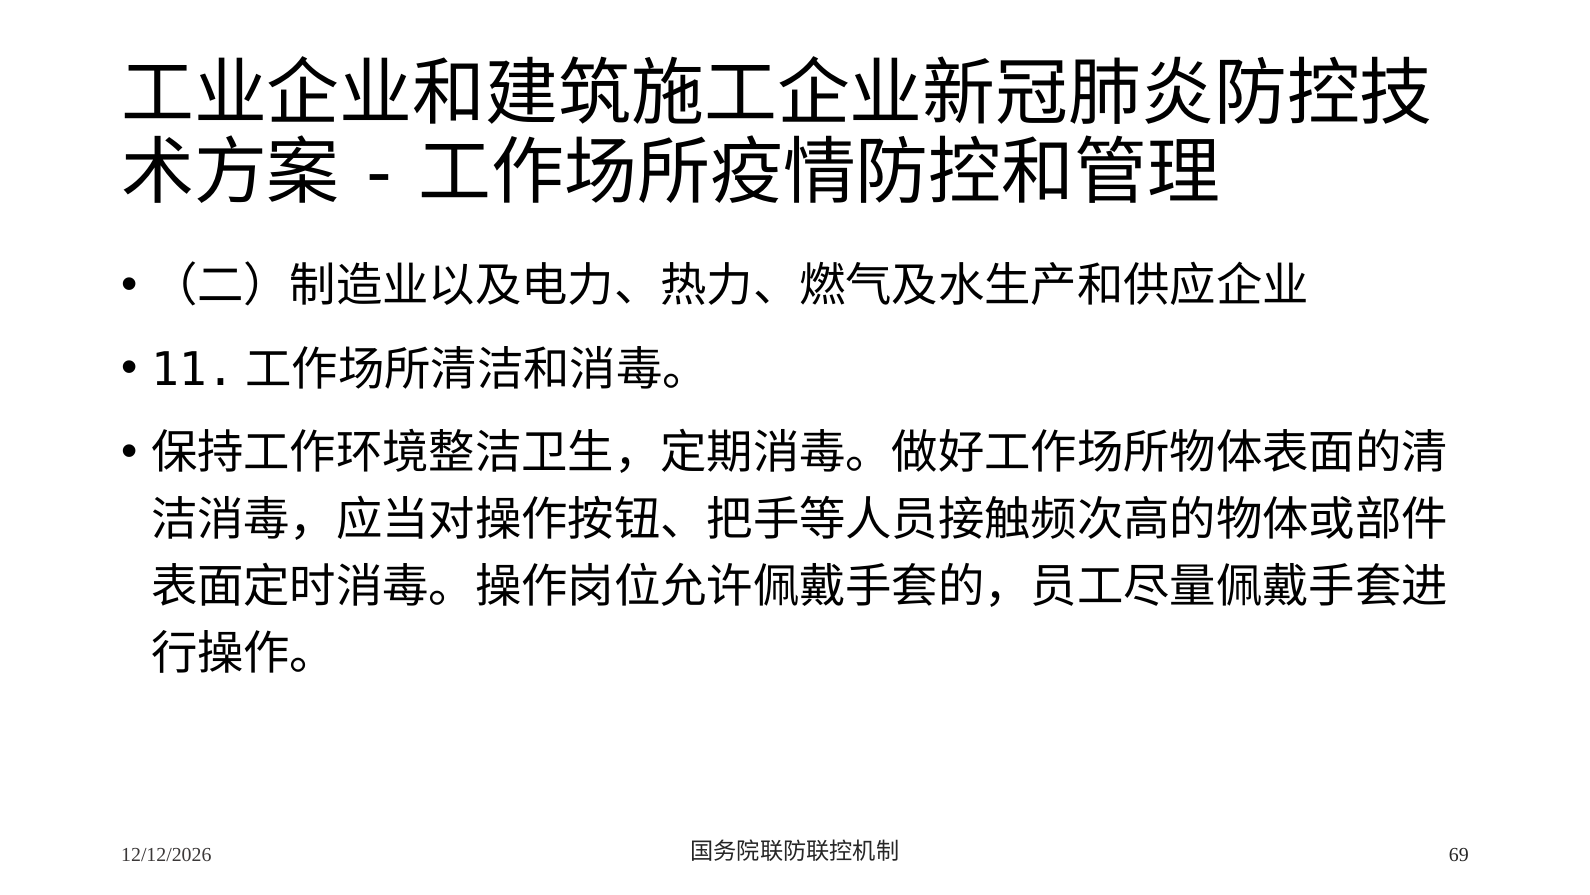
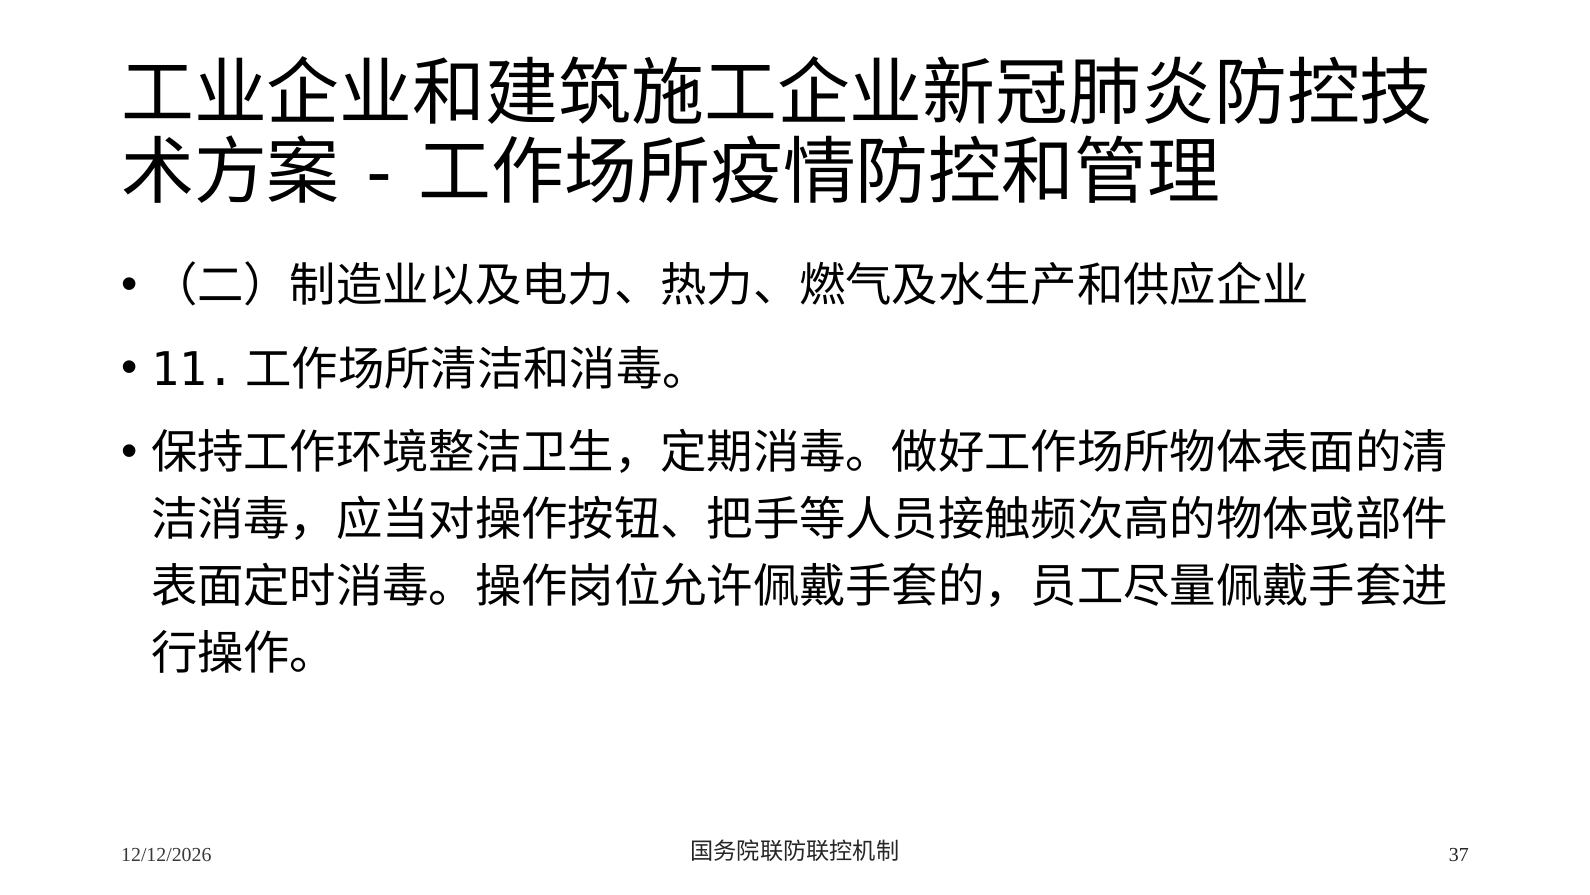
69: 69 -> 37 (1459, 854)
